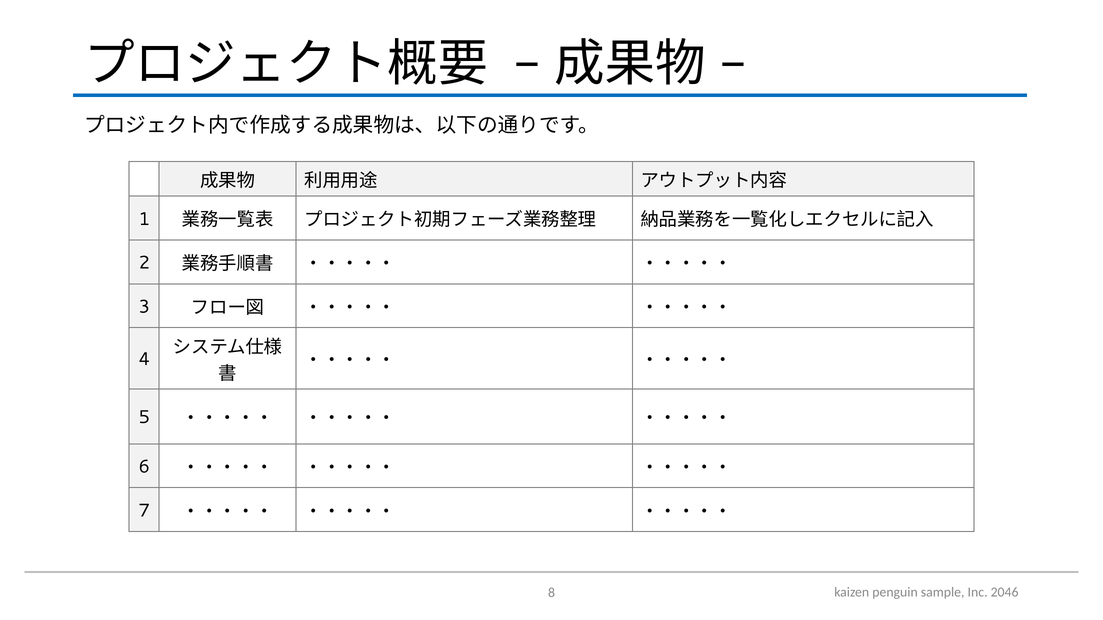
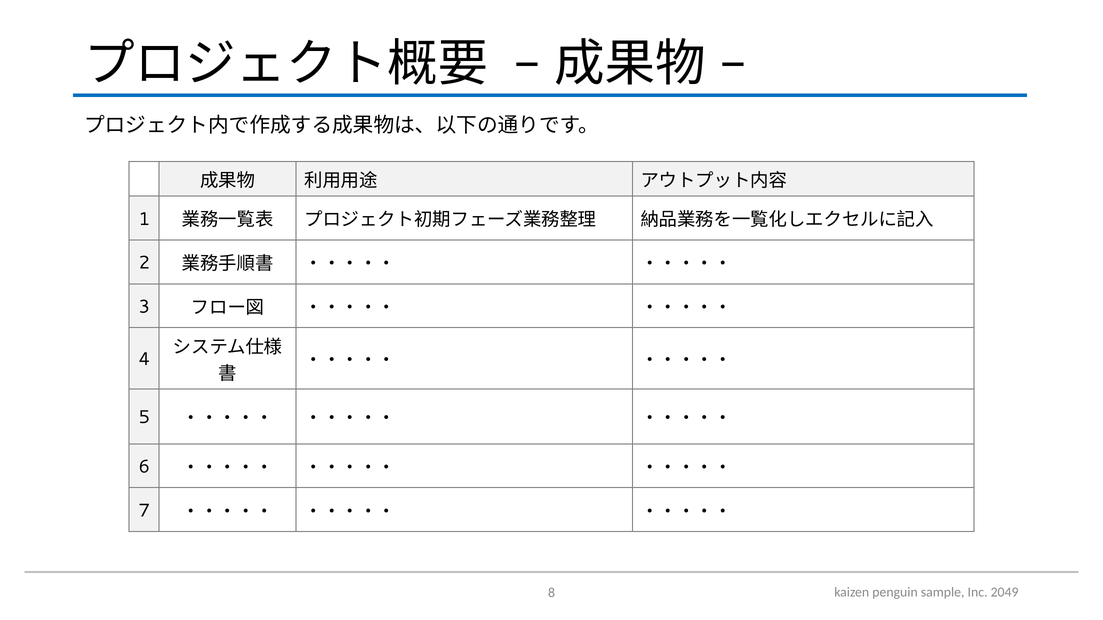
2046: 2046 -> 2049 (1005, 592)
